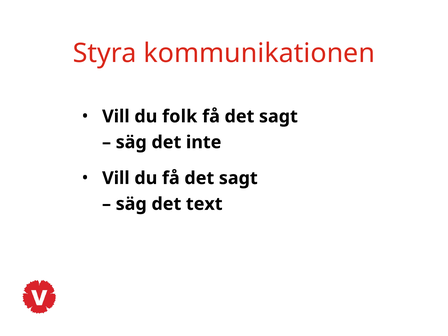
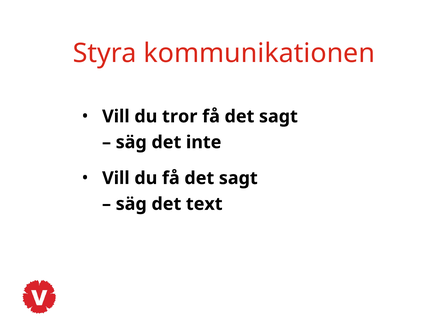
folk: folk -> tror (180, 116)
